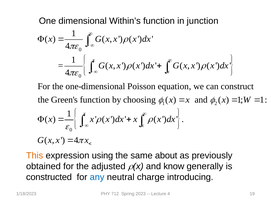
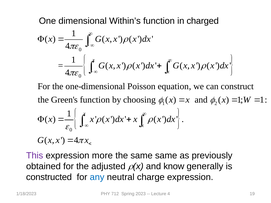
junction: junction -> charged (203, 21)
This colour: orange -> purple (35, 156)
using: using -> more (102, 156)
same about: about -> same (166, 156)
charge introducing: introducing -> expression (190, 177)
